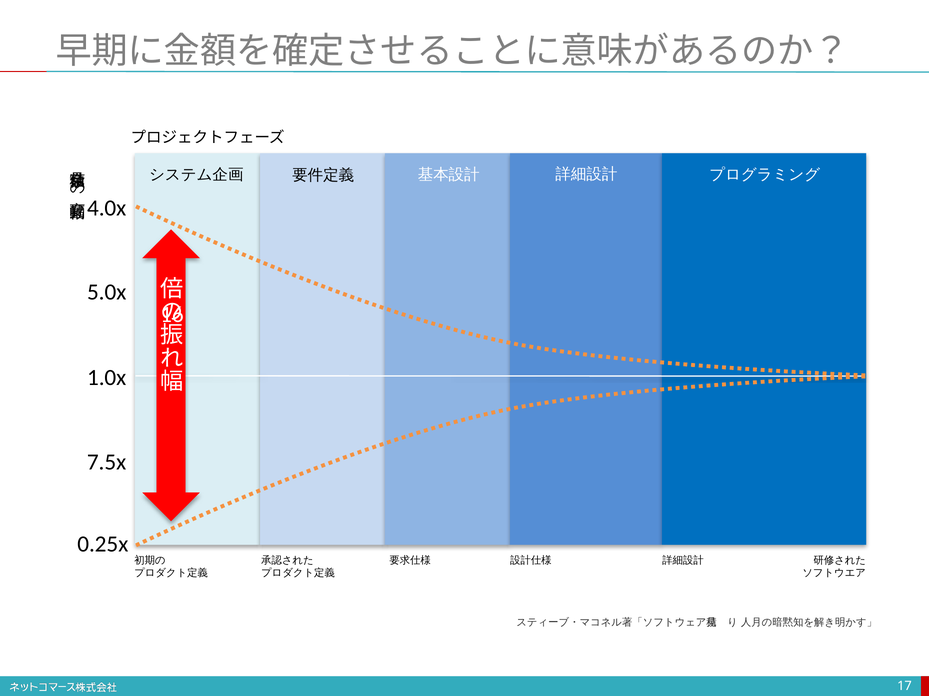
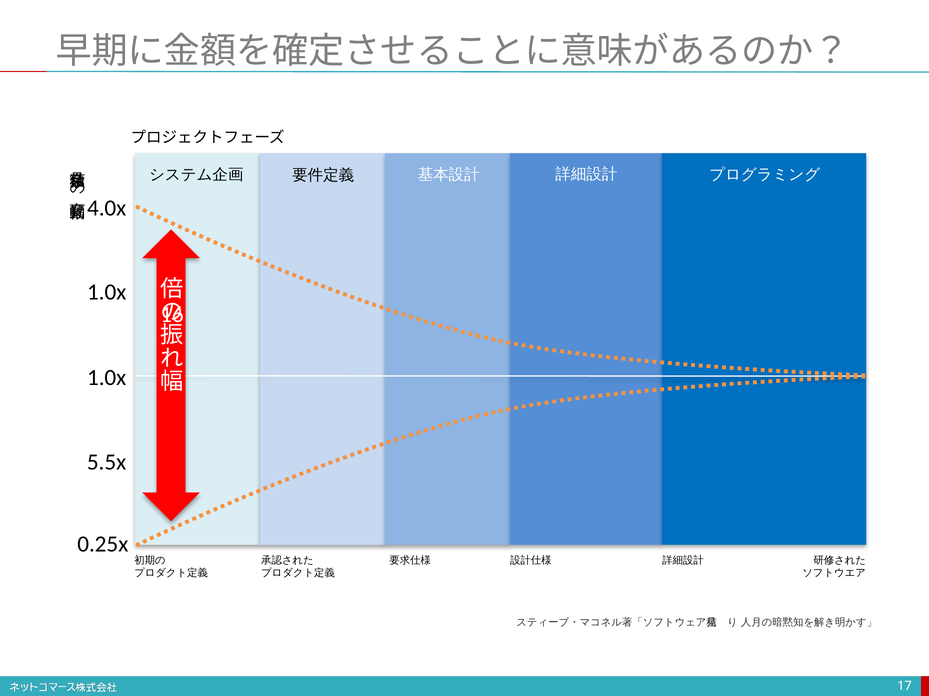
5.0x: 5.0x -> 1.0x (107, 293)
7.5x: 7.5x -> 5.5x (107, 462)
